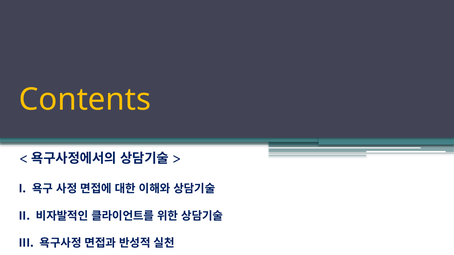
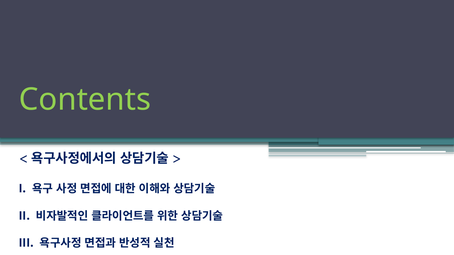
Contents colour: yellow -> light green (85, 100)
